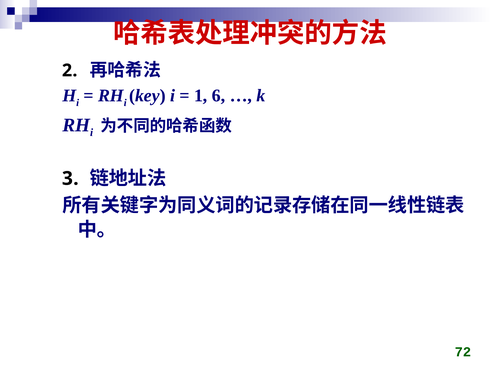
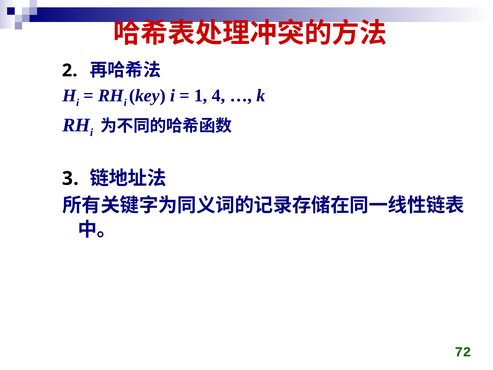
6: 6 -> 4 (219, 96)
